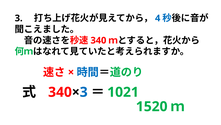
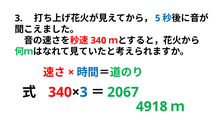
4: 4 -> 5 (158, 18)
1021: 1021 -> 2067 (123, 92)
1520: 1520 -> 4918 (152, 106)
